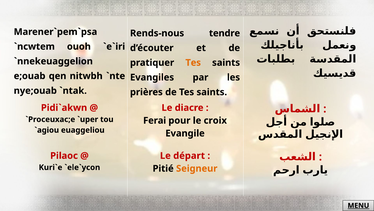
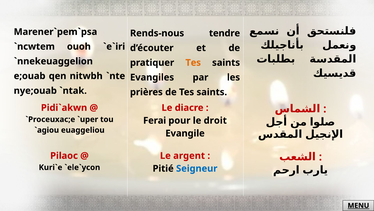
croix: croix -> droit (215, 120)
départ: départ -> argent (189, 155)
Seigneur colour: orange -> blue (197, 168)
